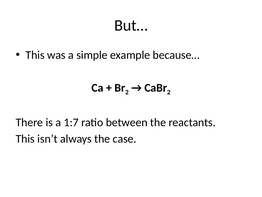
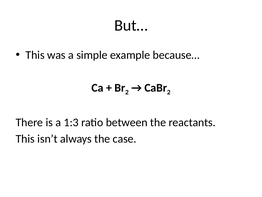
1:7: 1:7 -> 1:3 (71, 122)
